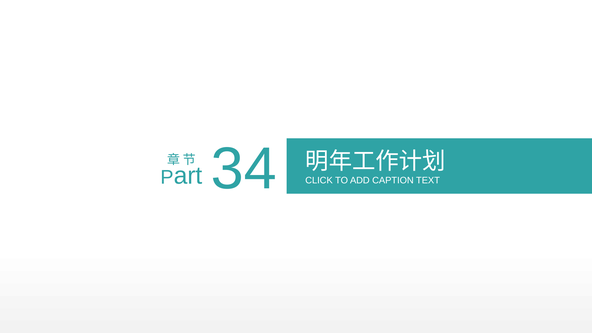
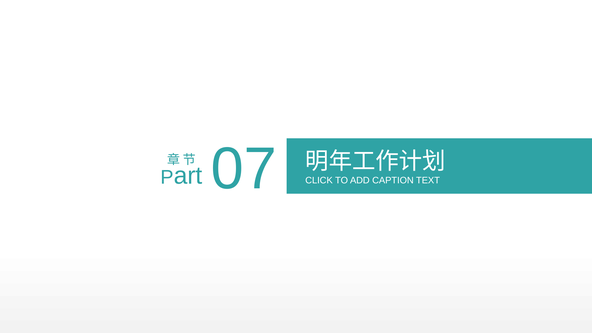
34: 34 -> 07 (244, 169)
